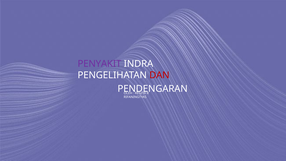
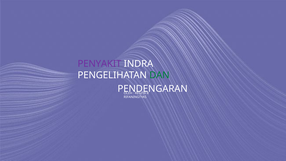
DAN colour: red -> green (159, 75)
